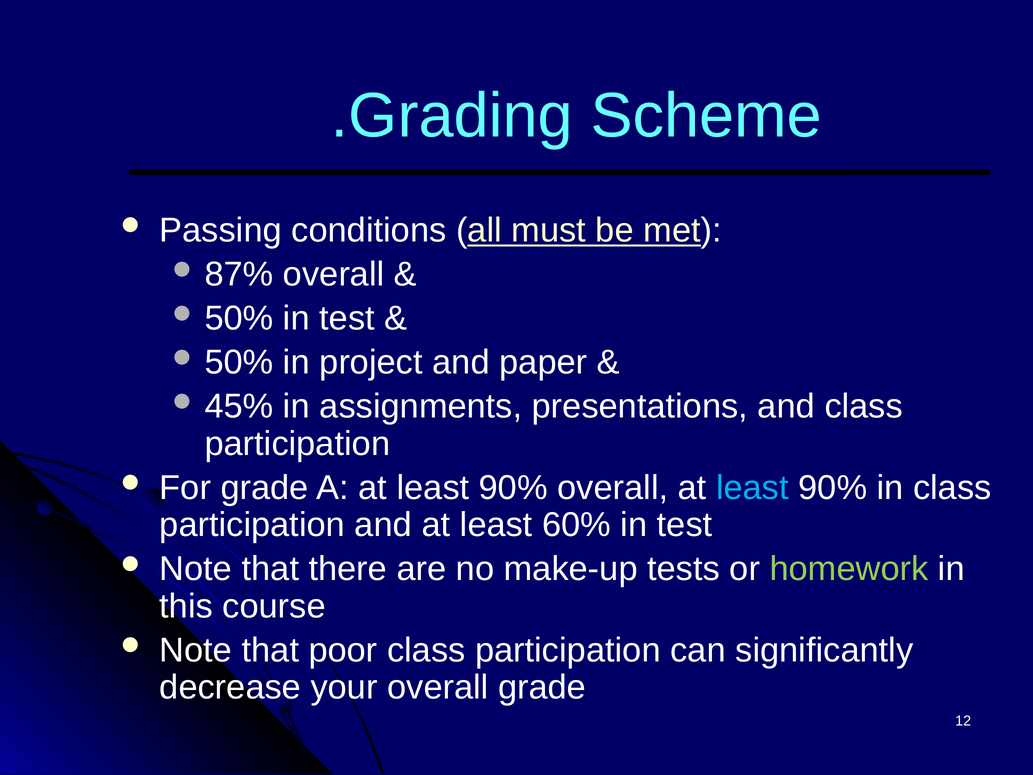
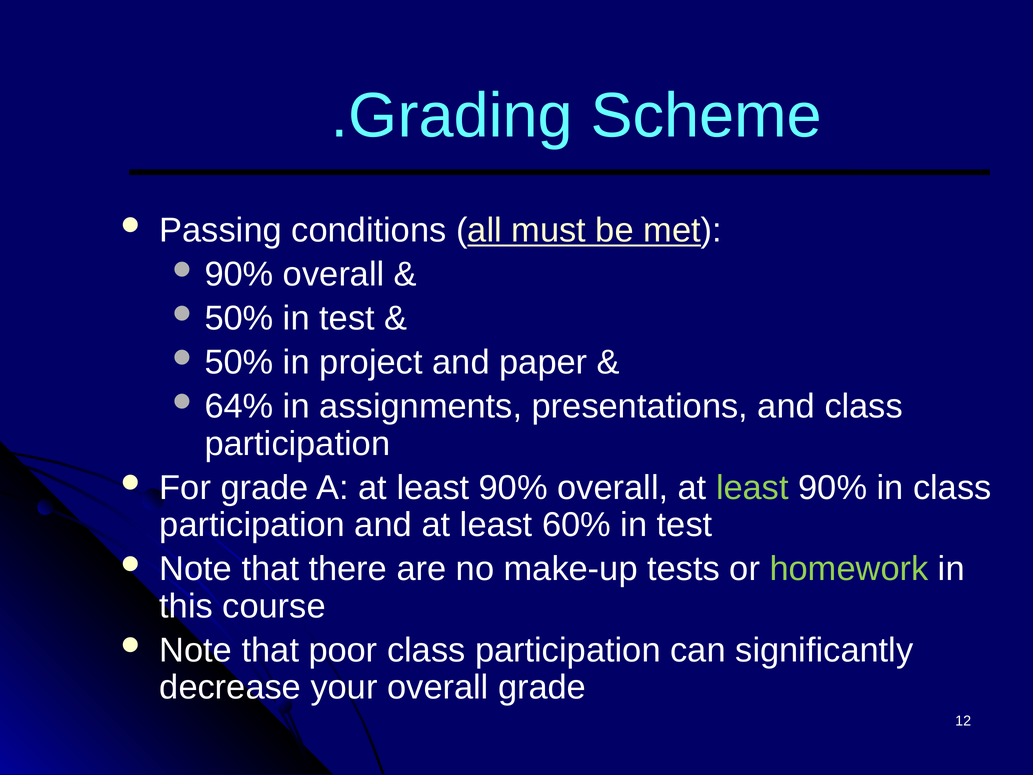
87%: 87% -> 90% (239, 274)
45%: 45% -> 64% (239, 406)
least colour: light blue -> light green (752, 488)
